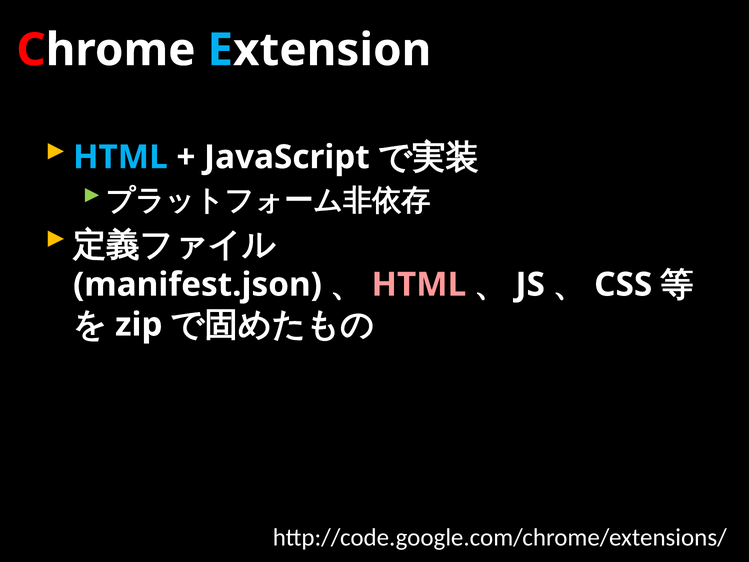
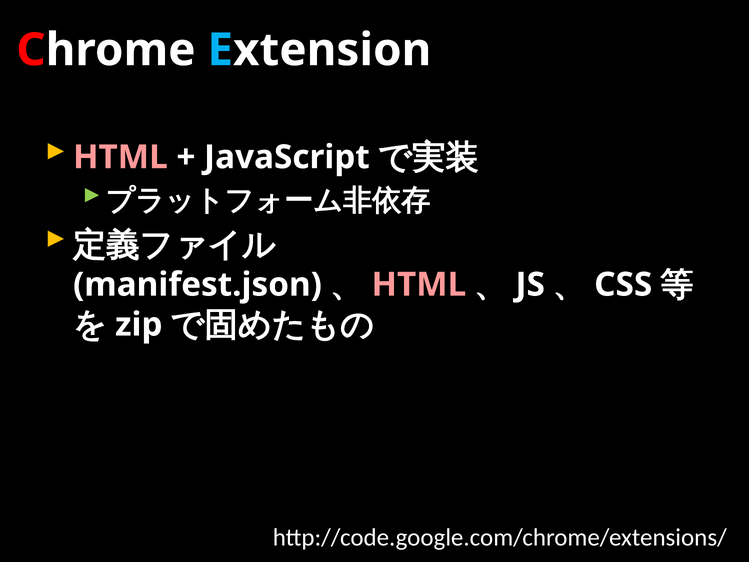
HTML colour: light blue -> pink (120, 157)
